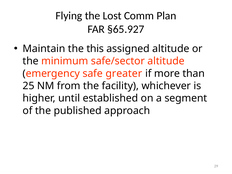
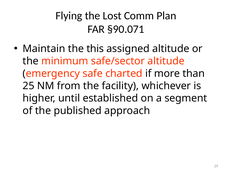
§65.927: §65.927 -> §90.071 (126, 29)
greater: greater -> charted (124, 73)
